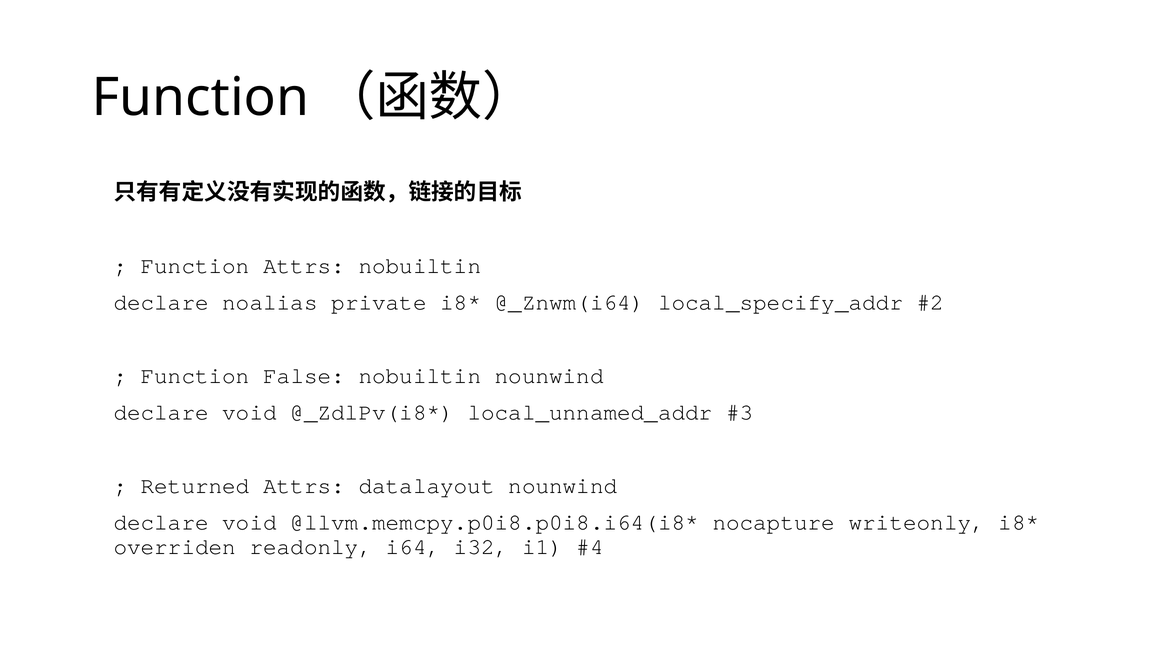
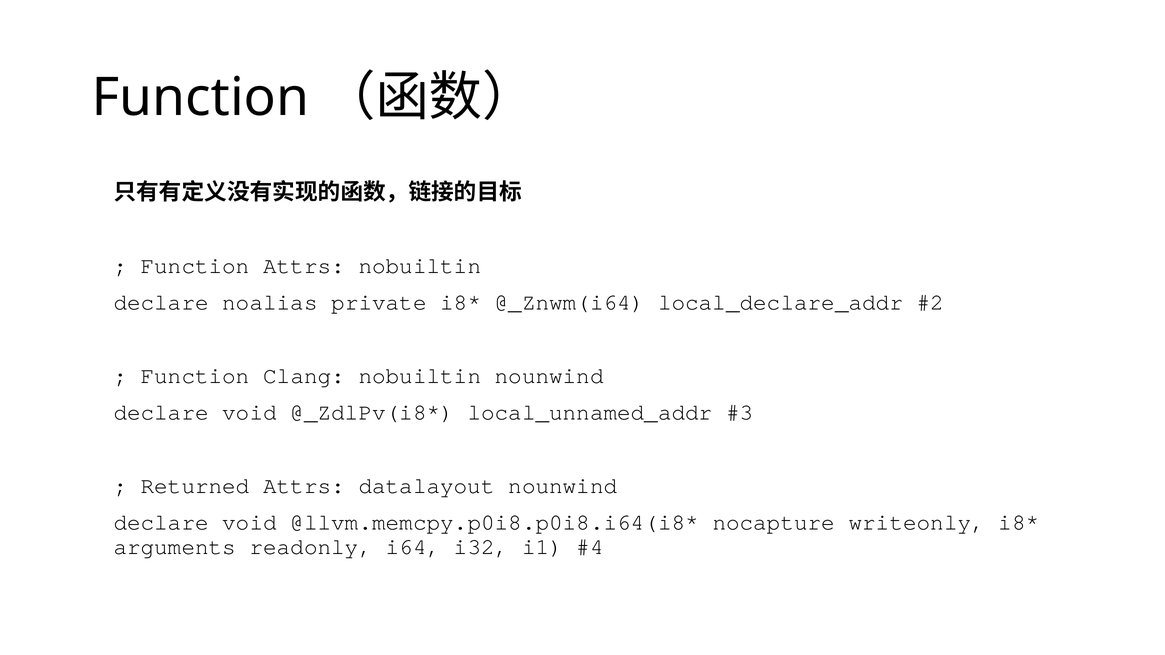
local_specify_addr: local_specify_addr -> local_declare_addr (781, 302)
False: False -> Clang (304, 376)
overriden: overriden -> arguments (175, 547)
